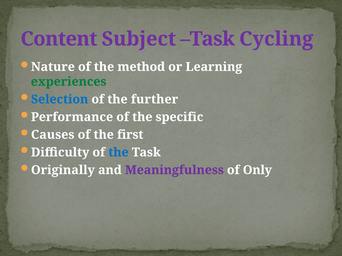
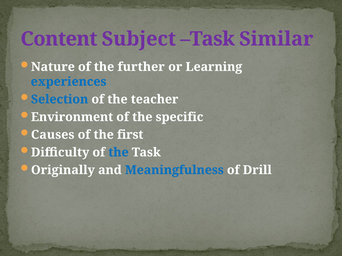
Cycling: Cycling -> Similar (276, 39)
method: method -> further (141, 67)
experiences colour: green -> blue (69, 82)
further: further -> teacher (155, 100)
Performance: Performance -> Environment (72, 117)
Meaningfulness colour: purple -> blue (174, 170)
Only: Only -> Drill (257, 170)
